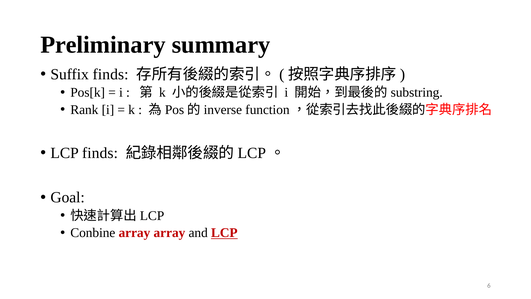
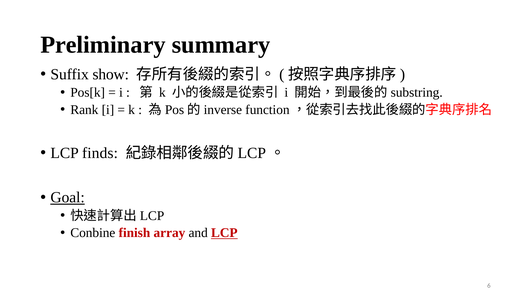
Suffix finds: finds -> show (111, 74)
Goal underline: none -> present (68, 197)
Conbine array: array -> finish (134, 233)
